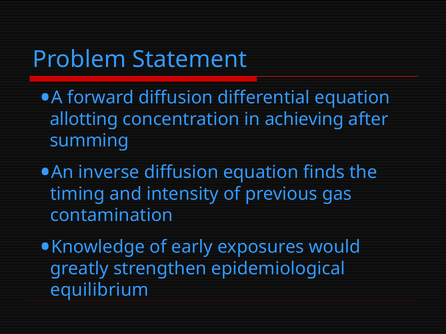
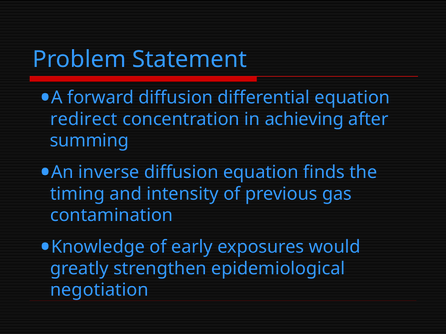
allotting: allotting -> redirect (84, 119)
equilibrium: equilibrium -> negotiation (99, 290)
